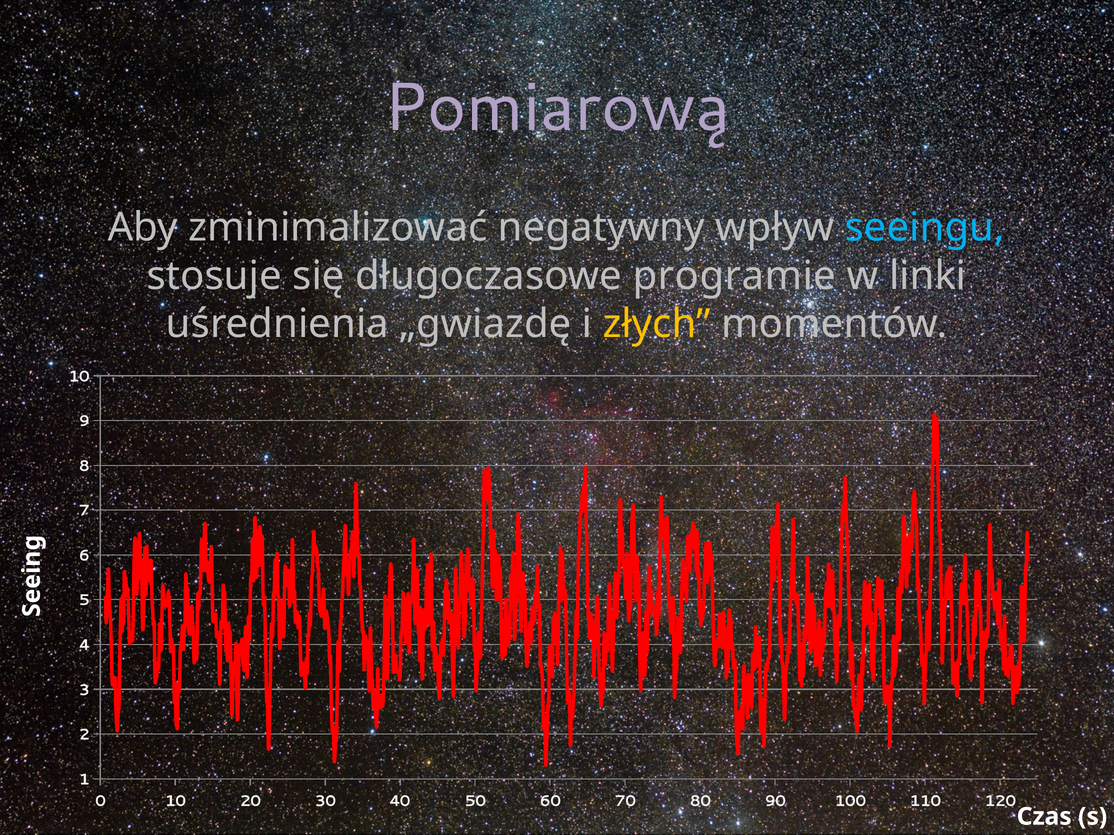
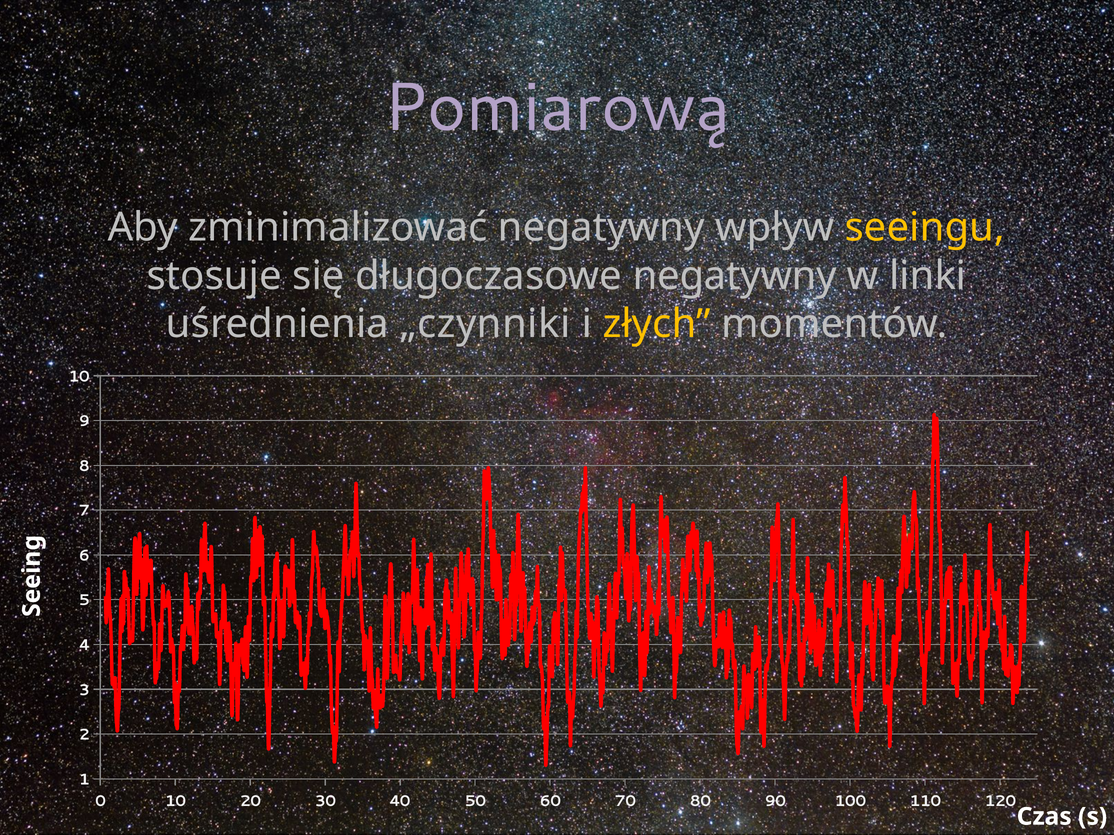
seeingu colour: light blue -> yellow (925, 228)
długoczasowe programie: programie -> negatywny (735, 276)
„gwiazdę: „gwiazdę -> „czynniki (485, 324)
